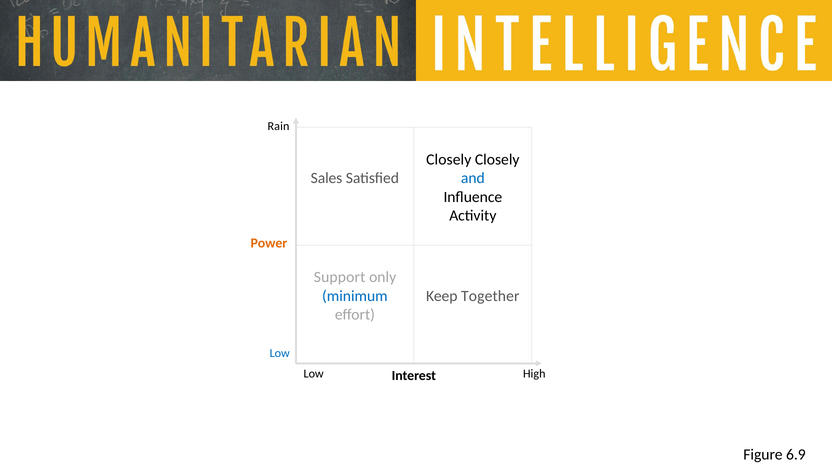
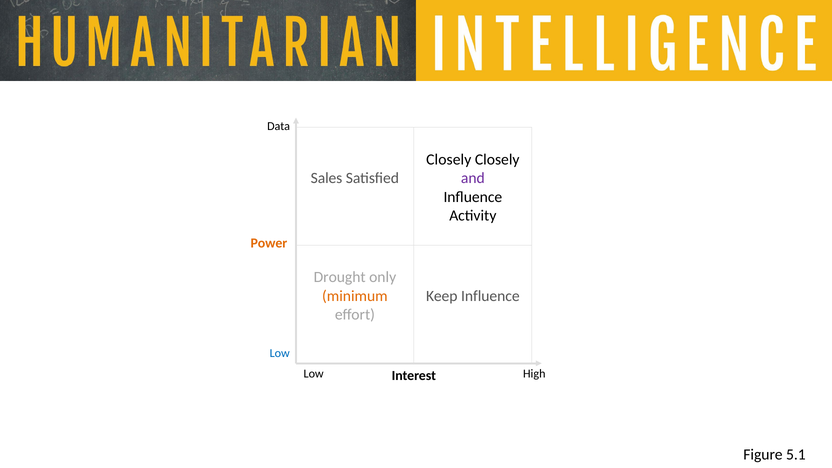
Rain: Rain -> Data (279, 126)
and colour: blue -> purple (473, 178)
Support: Support -> Drought (340, 277)
minimum colour: blue -> orange (355, 296)
Keep Together: Together -> Influence (490, 296)
6.9: 6.9 -> 5.1 (796, 455)
